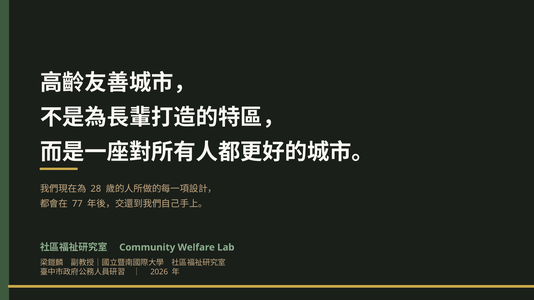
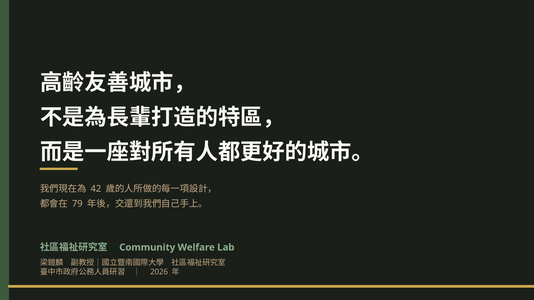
28: 28 -> 42 (96, 189)
77: 77 -> 79 (77, 204)
